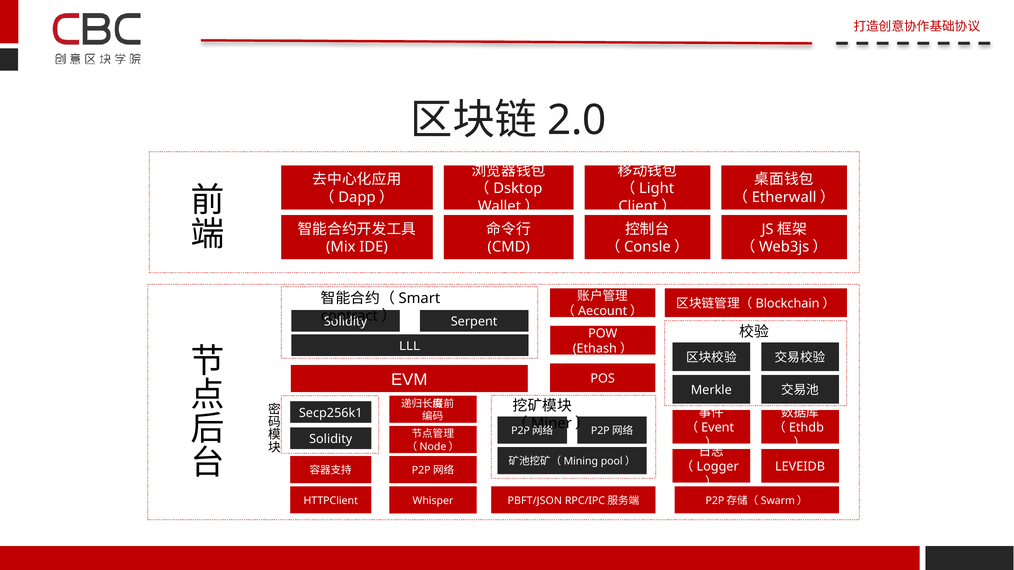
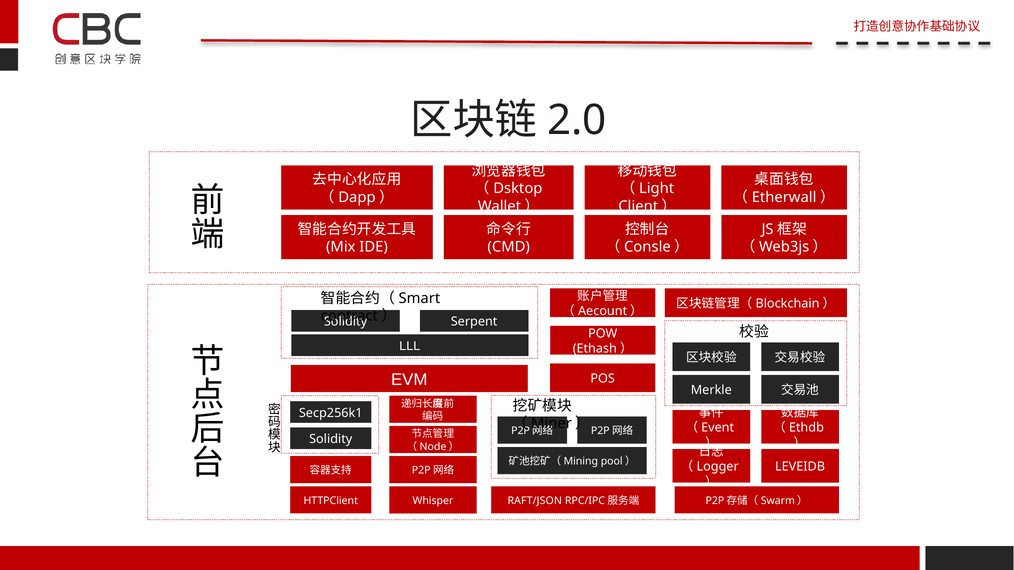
PBFT/JSON: PBFT/JSON -> RAFT/JSON (535, 501)
